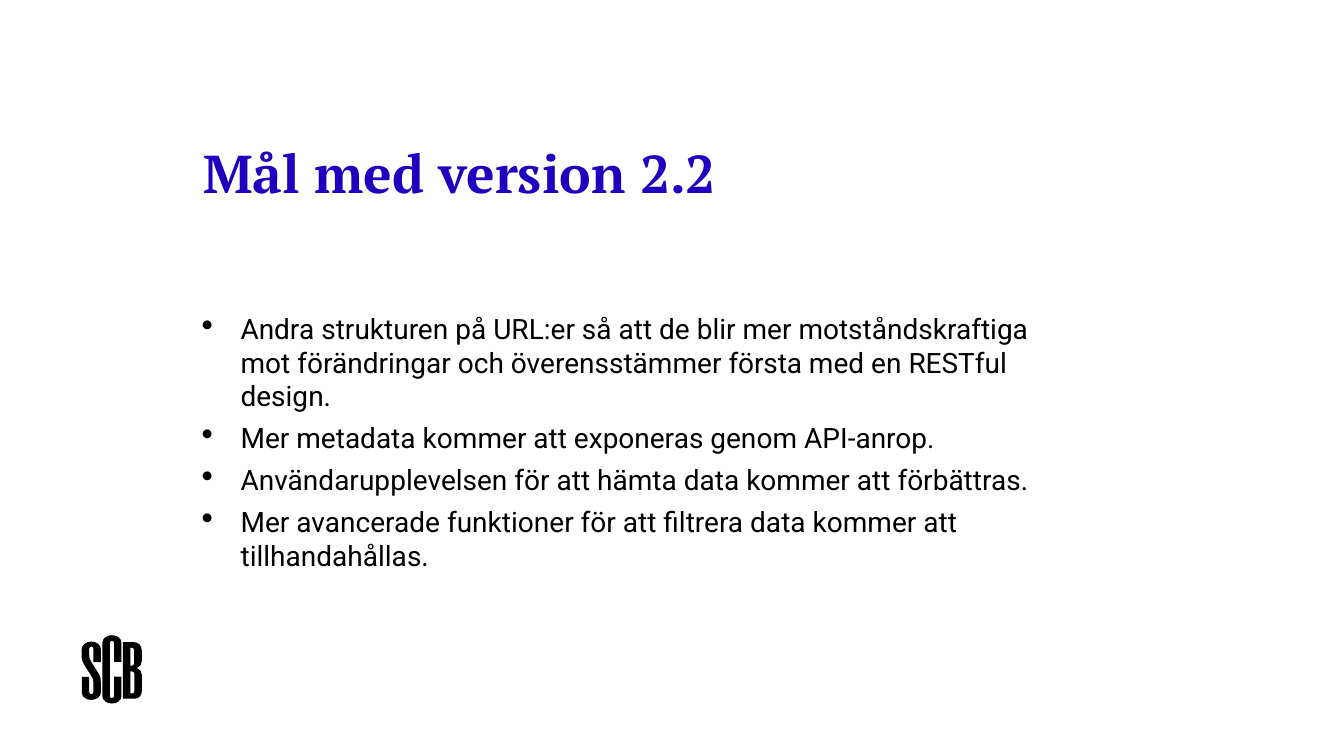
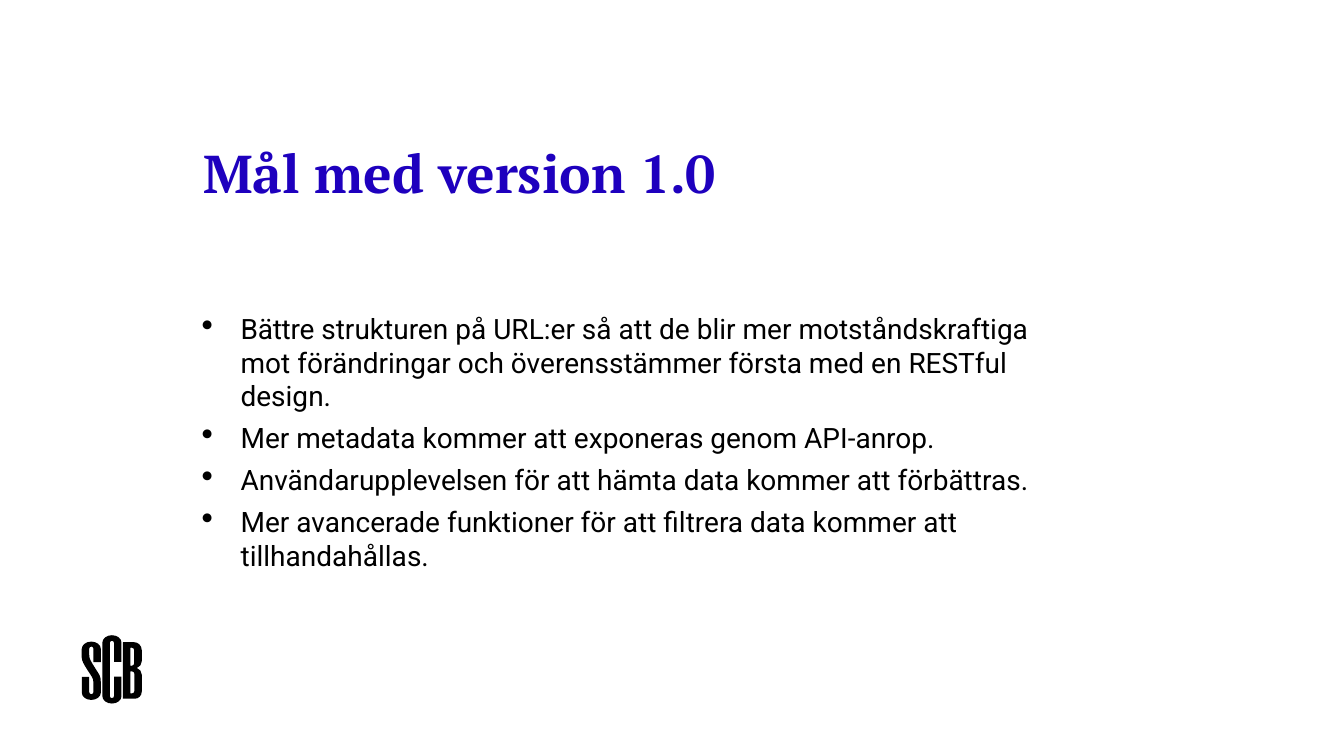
2.2: 2.2 -> 1.0 (678, 176)
Andra: Andra -> Bättre (278, 330)
